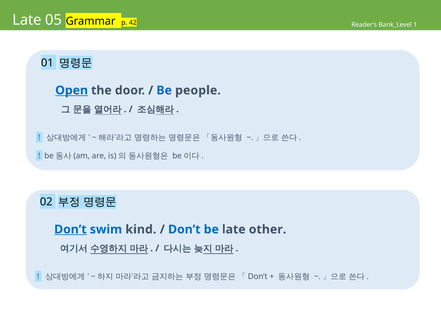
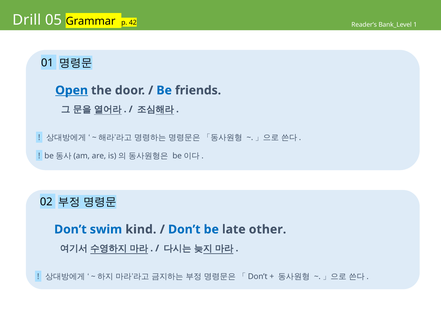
Late: Late -> Drill (27, 20)
people: people -> friends (198, 91)
Don’t underline: present -> none (70, 230)
